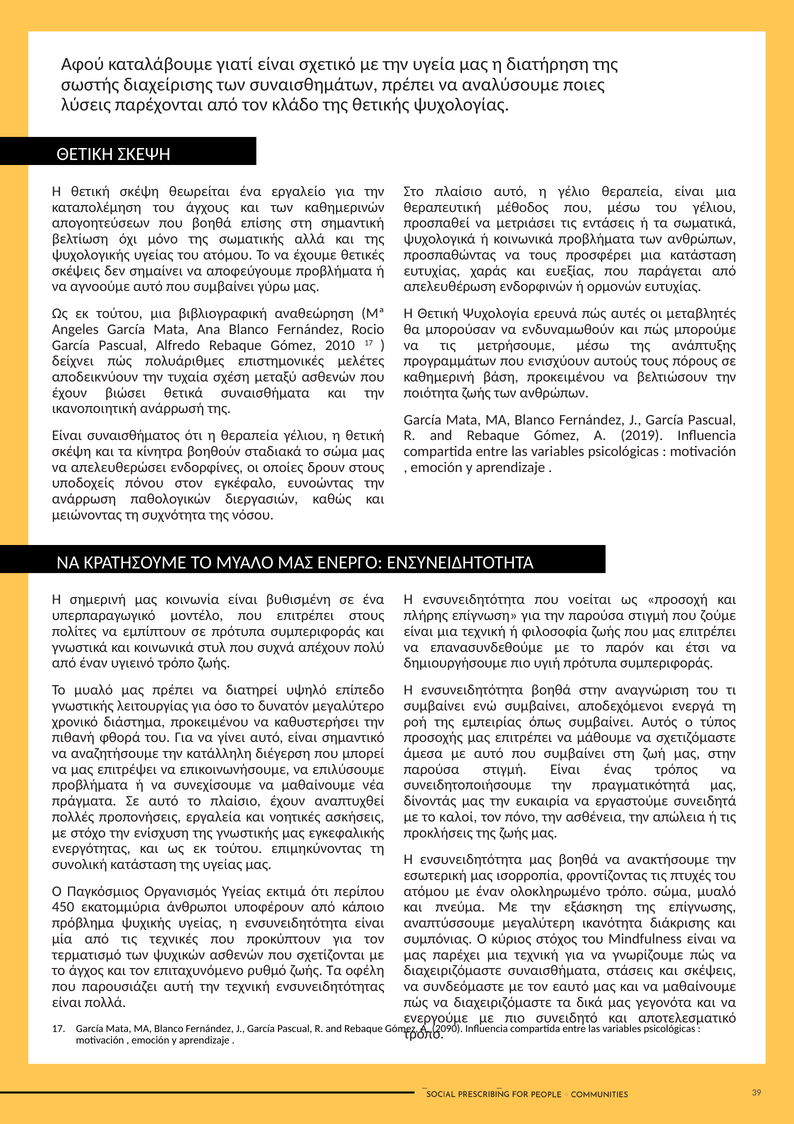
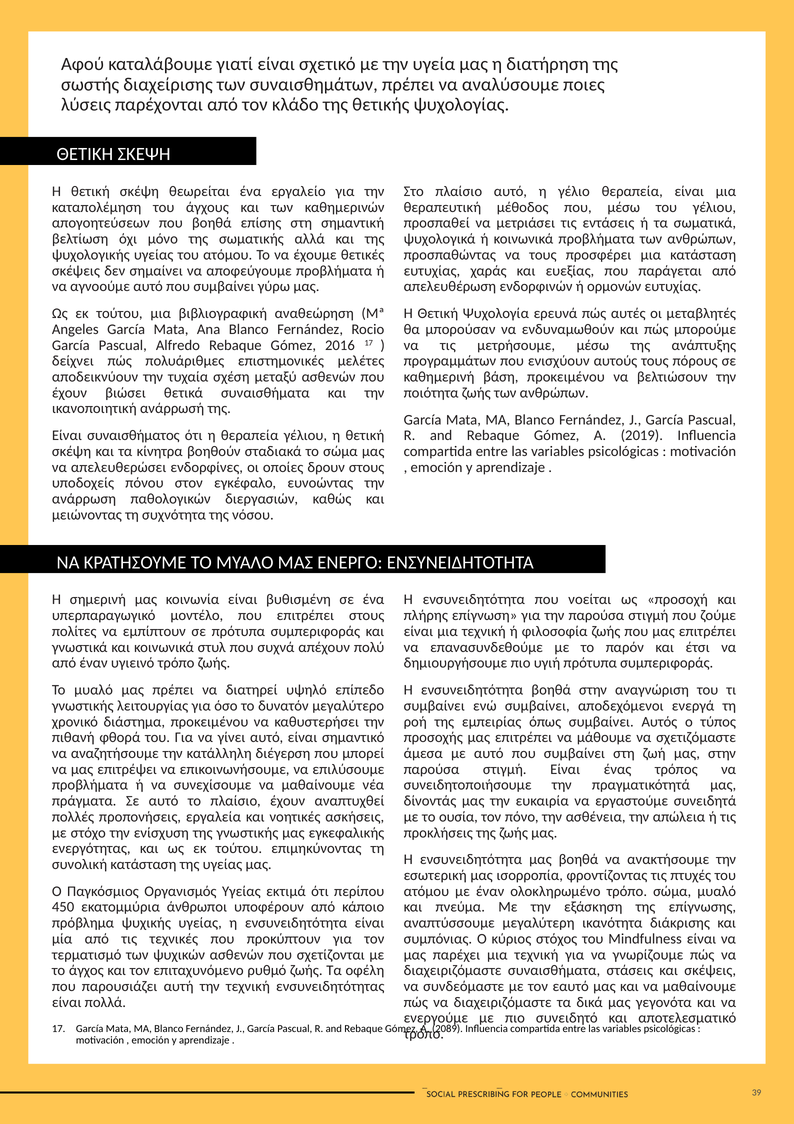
2010: 2010 -> 2016 (340, 345)
καλοί: καλοί -> ουσία (458, 816)
2090: 2090 -> 2089 (447, 1028)
